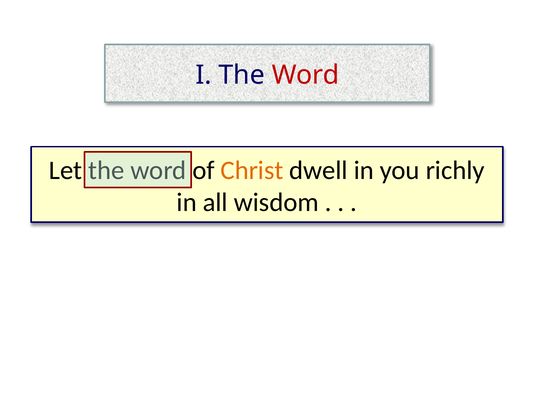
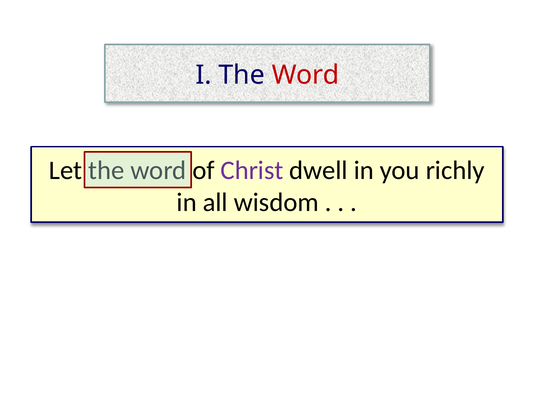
Christ colour: orange -> purple (252, 170)
